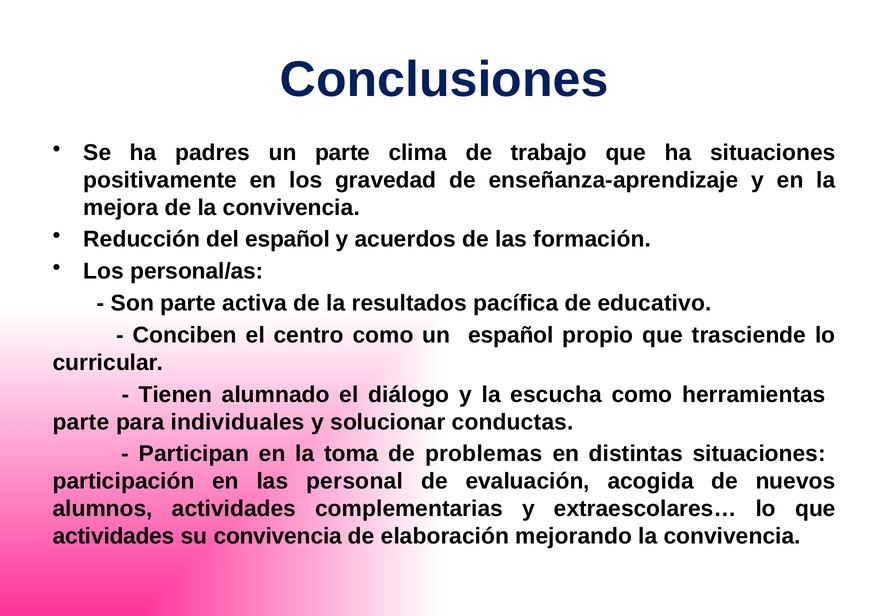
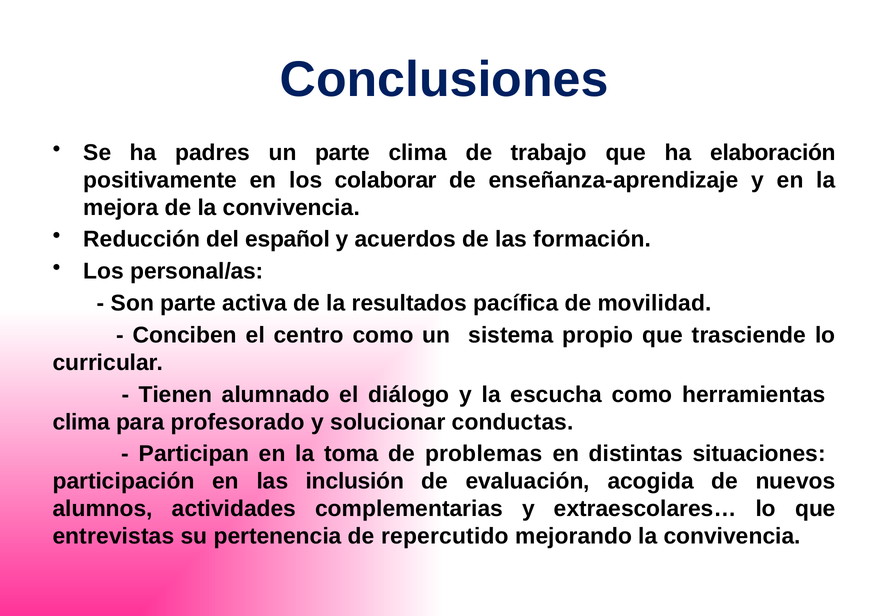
ha situaciones: situaciones -> elaboración (773, 153)
gravedad: gravedad -> colaborar (386, 180)
educativo: educativo -> movilidad (655, 303)
un español: español -> sistema (511, 335)
parte: parte -> clima (81, 422)
individuales: individuales -> profesorado (238, 422)
personal: personal -> inclusión (355, 481)
actividades: actividades -> entrevistas (113, 536)
su convivencia: convivencia -> pertenencia (278, 536)
elaboración: elaboración -> repercutido (445, 536)
